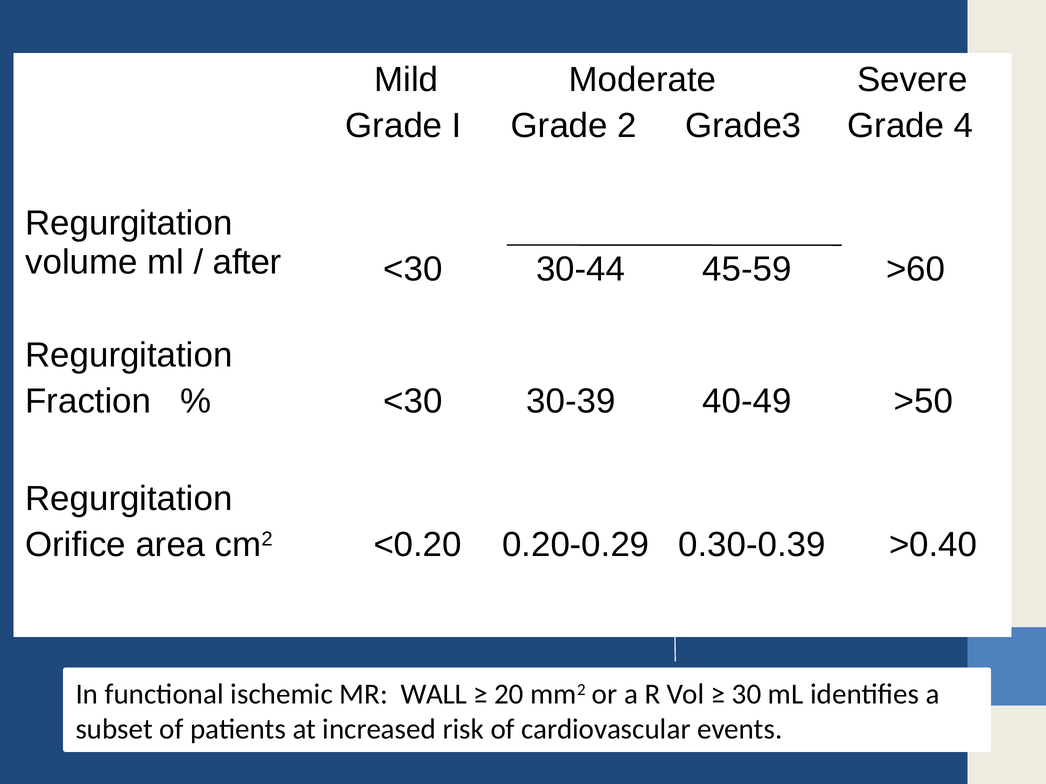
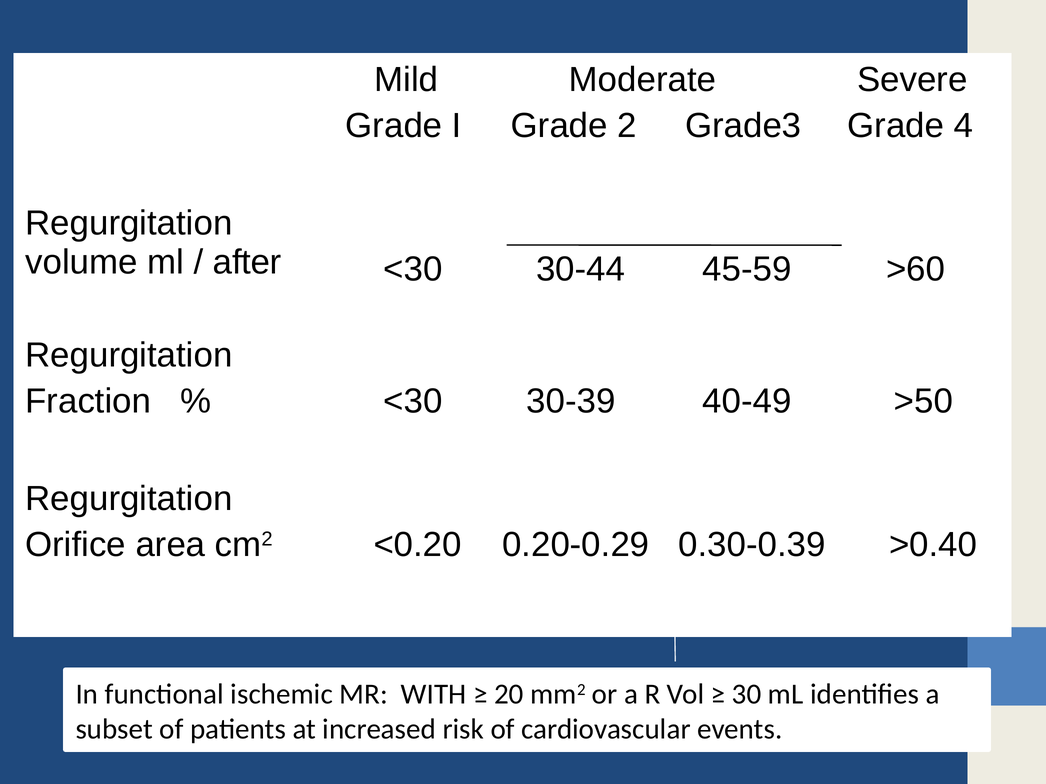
WALL: WALL -> WITH (434, 695)
